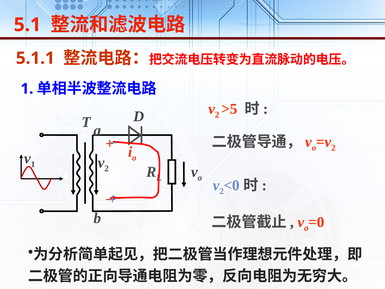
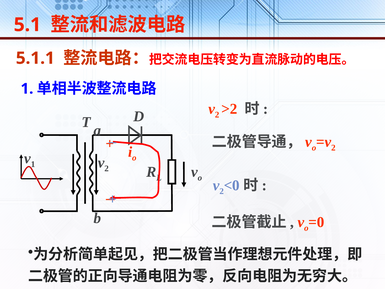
>5: >5 -> >2 (229, 109)
